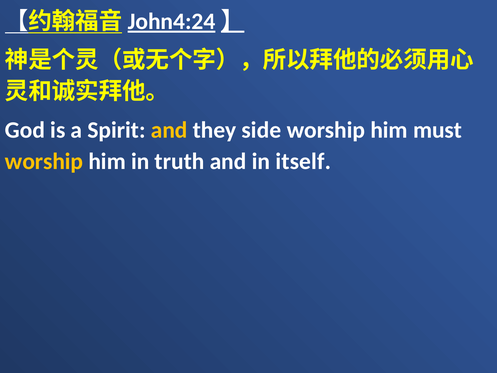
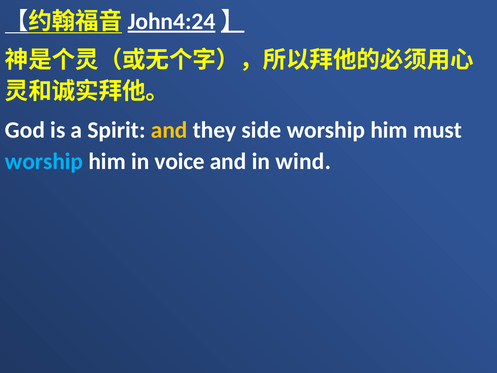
worship colour: yellow -> light blue (44, 161)
truth: truth -> voice (180, 161)
itself: itself -> wind (303, 161)
